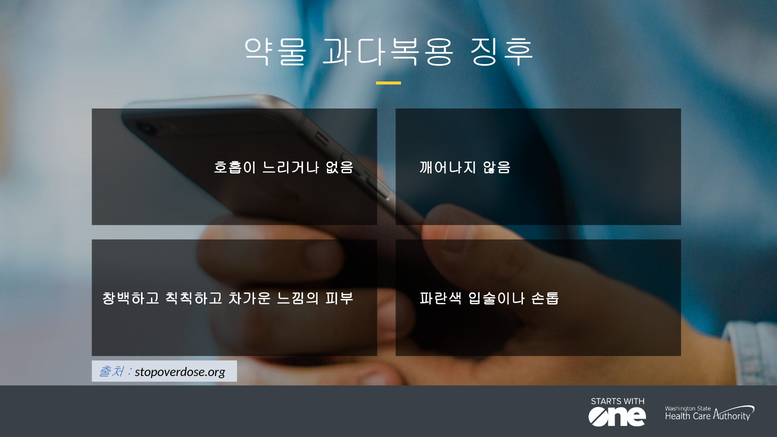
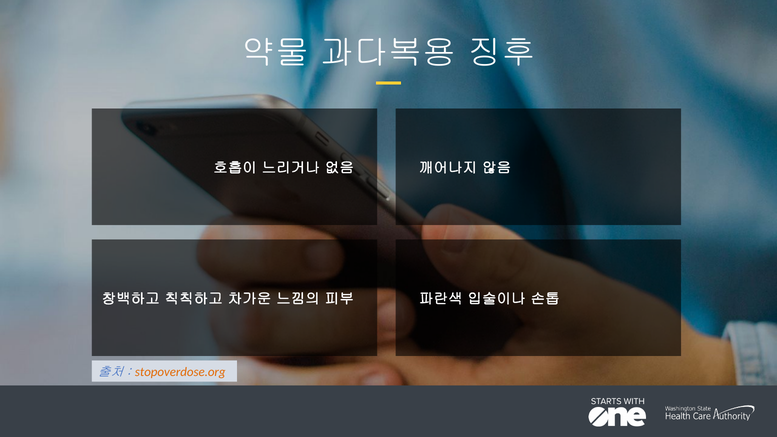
stopoverdose.org colour: black -> orange (180, 372)
